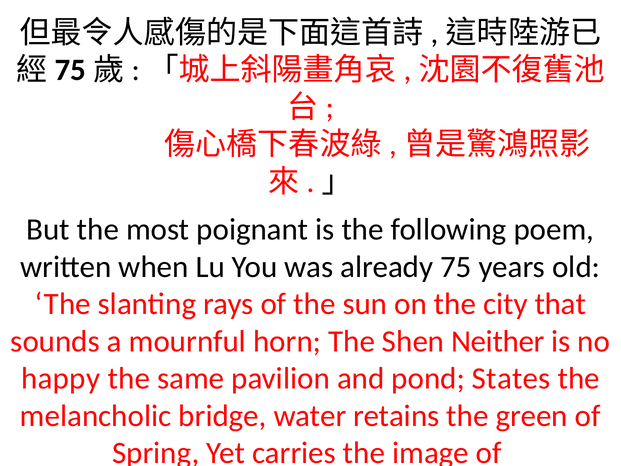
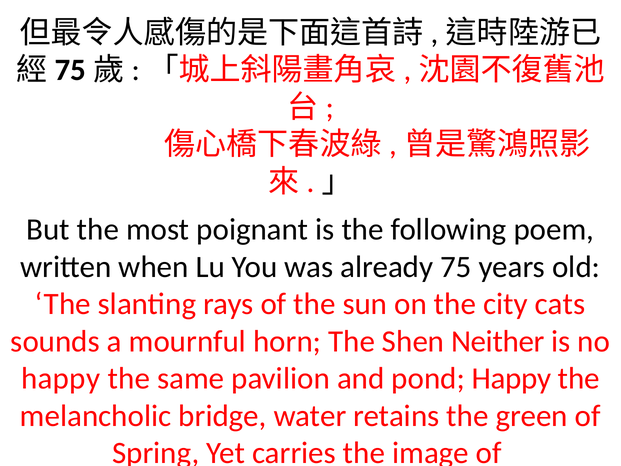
that: that -> cats (560, 304)
pond States: States -> Happy (512, 378)
